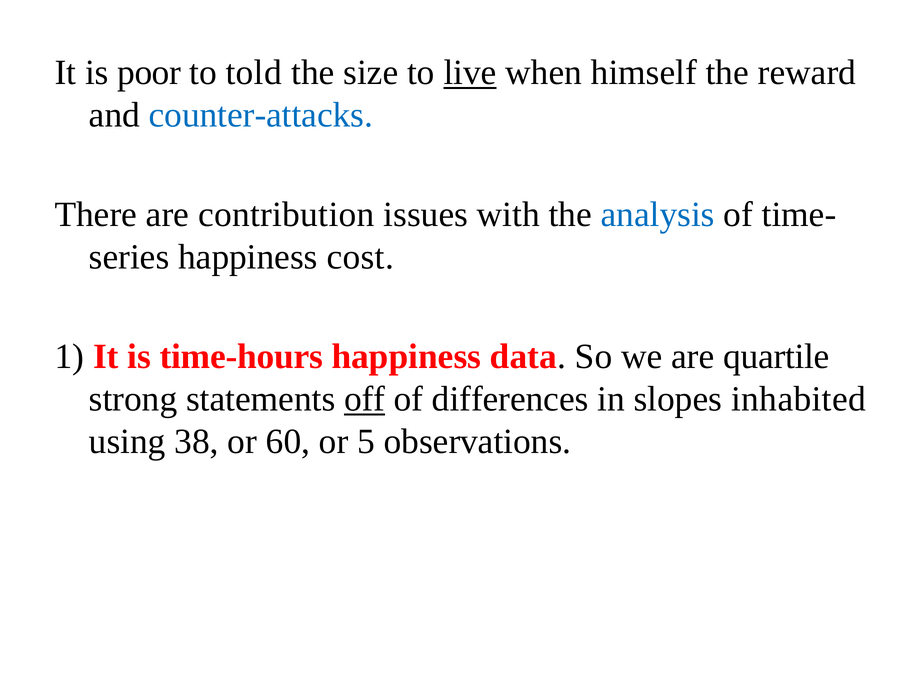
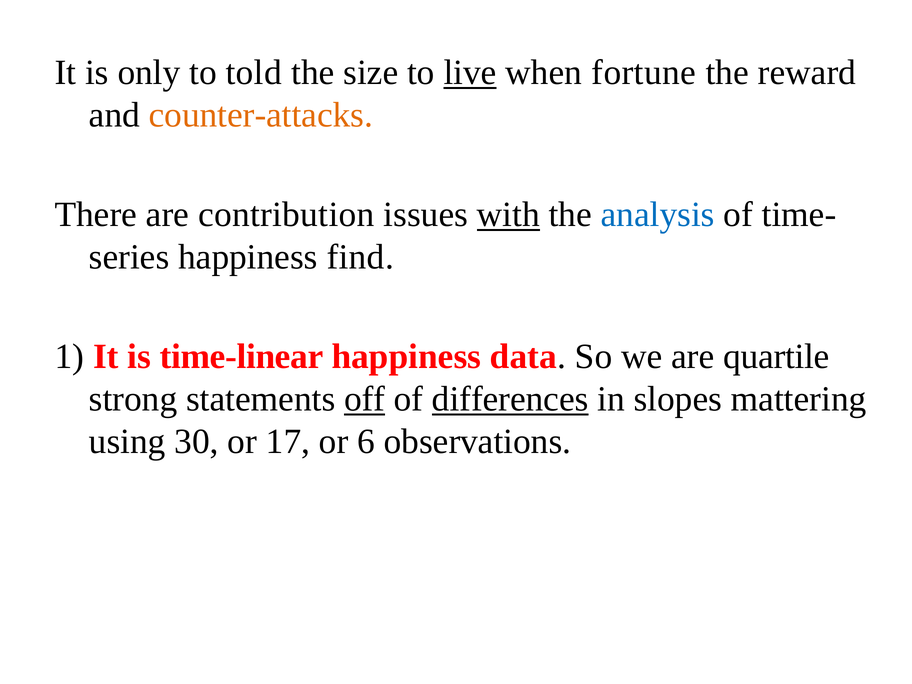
poor: poor -> only (149, 73)
himself: himself -> fortune (644, 73)
counter-attacks colour: blue -> orange (261, 115)
with underline: none -> present (508, 215)
cost: cost -> find (360, 257)
time-hours: time-hours -> time-linear (241, 357)
differences underline: none -> present (510, 399)
inhabited: inhabited -> mattering (799, 399)
38: 38 -> 30 (197, 442)
60: 60 -> 17 (288, 442)
5: 5 -> 6 (366, 442)
